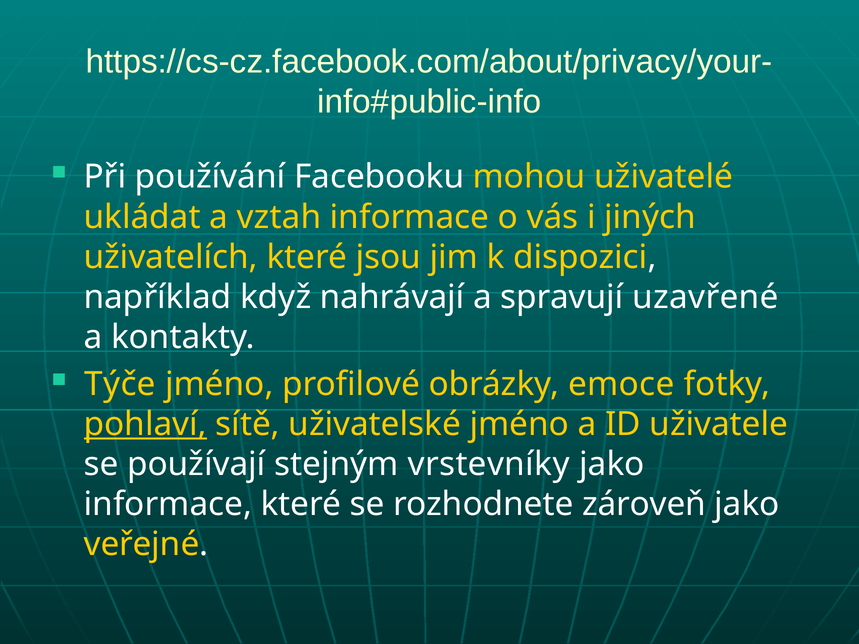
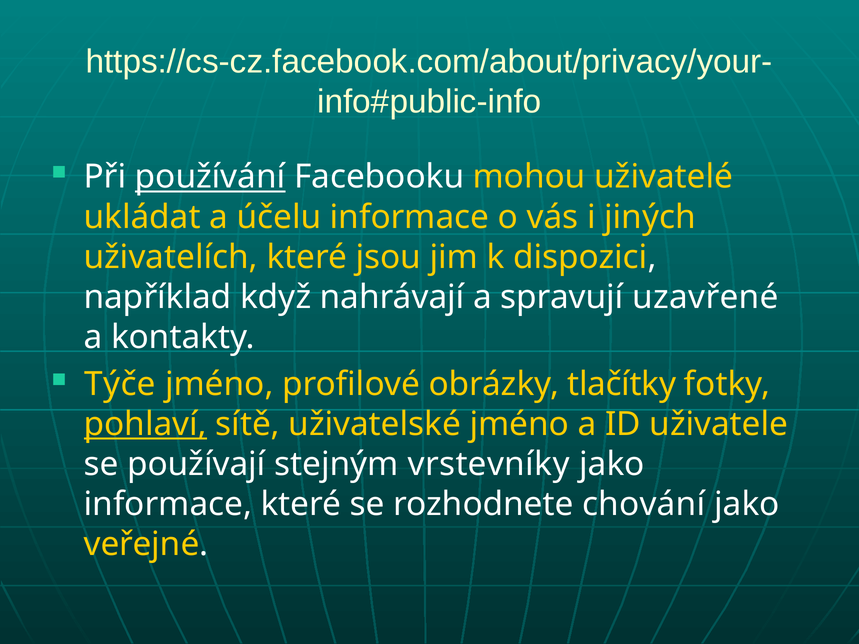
používání underline: none -> present (210, 177)
vztah: vztah -> účelu (279, 217)
emoce: emoce -> tlačítky (622, 384)
zároveň: zároveň -> chování (644, 505)
